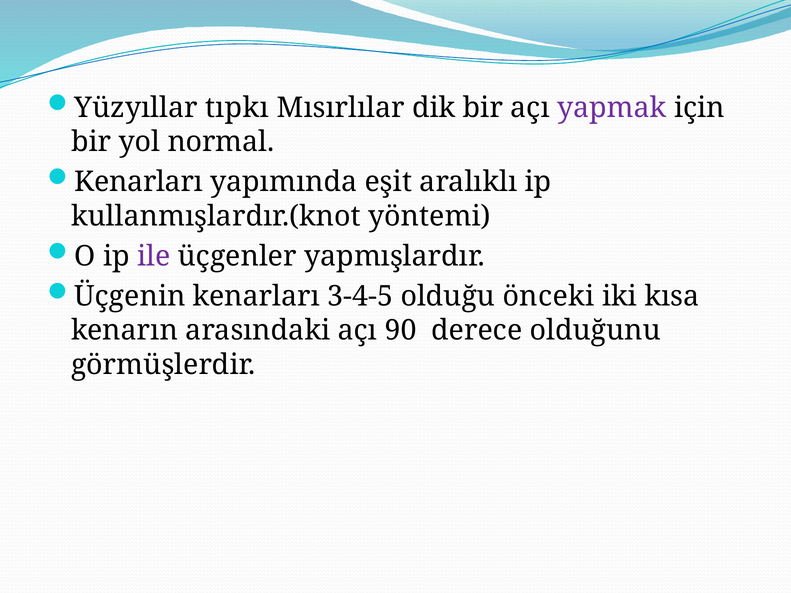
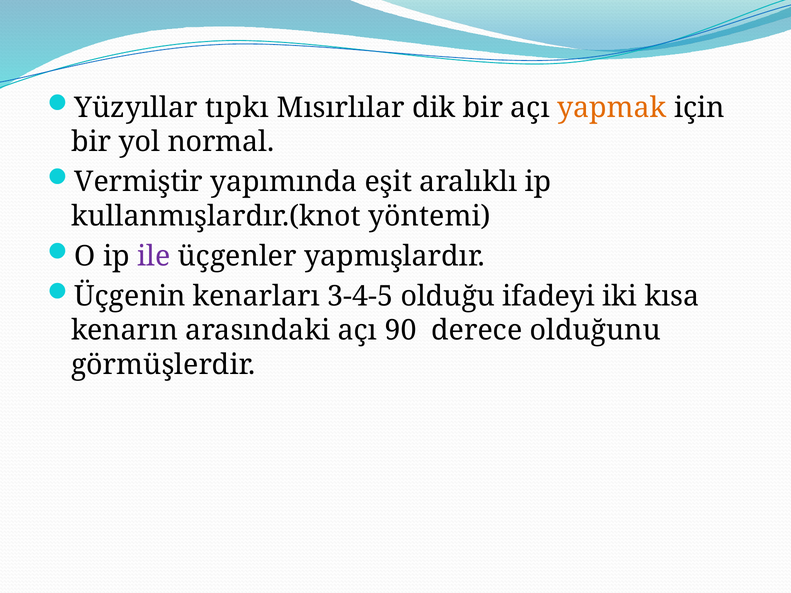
yapmak colour: purple -> orange (612, 108)
Kenarları: Kenarları -> Vermiştir (139, 182)
önceki: önceki -> ifadeyi (549, 296)
